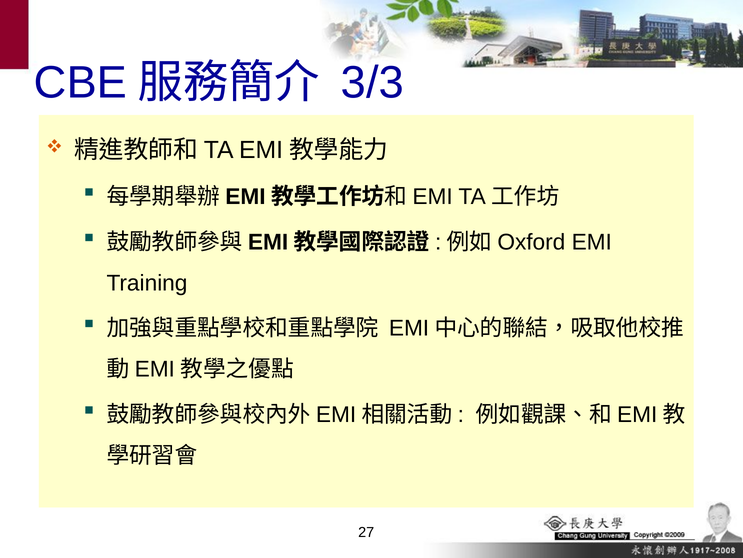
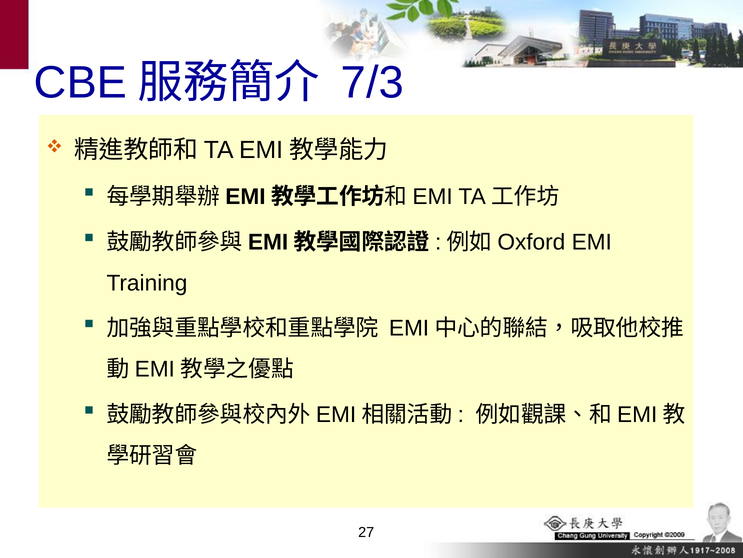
3/3: 3/3 -> 7/3 (372, 82)
